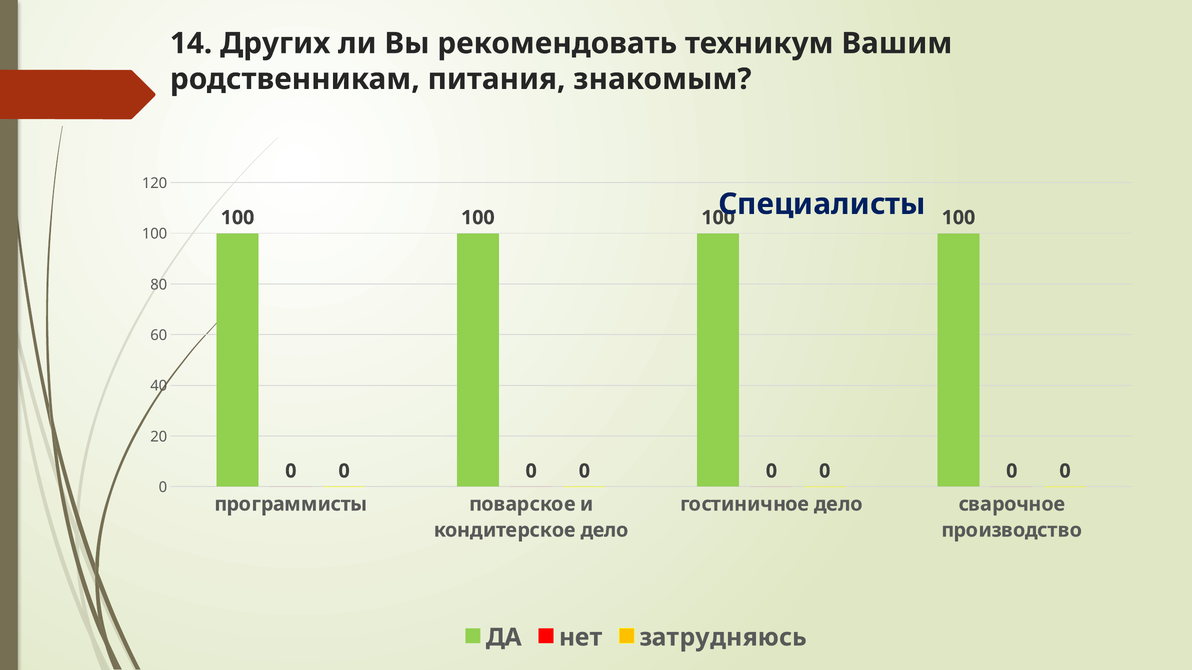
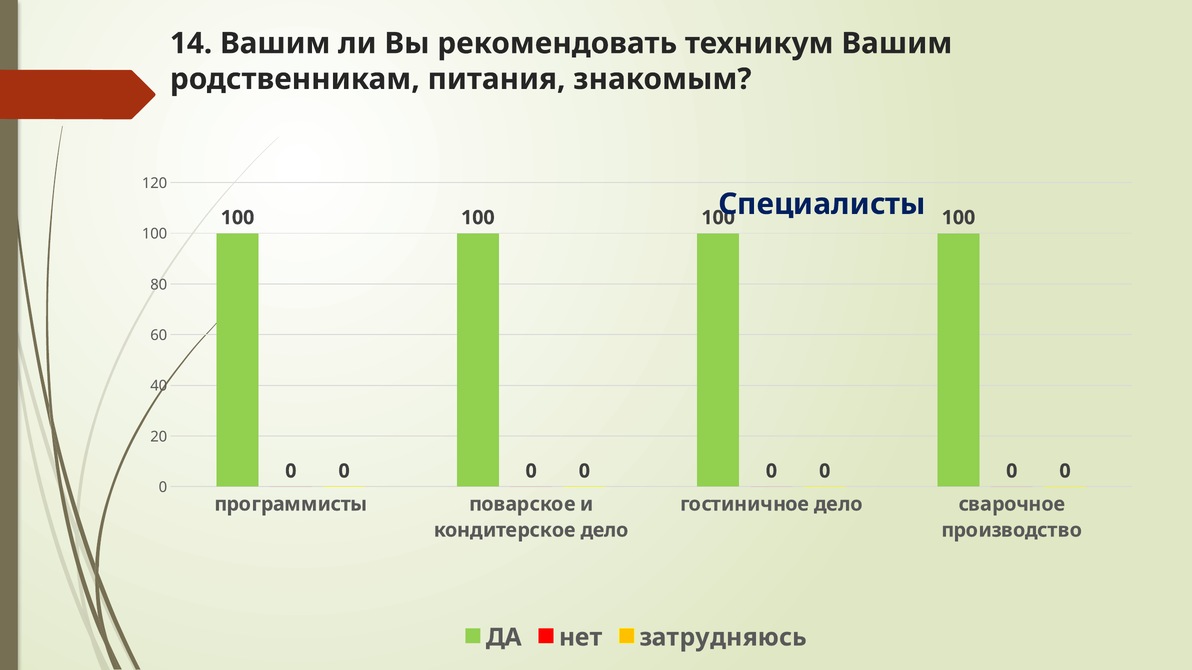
14 Других: Других -> Вашим (275, 43)
